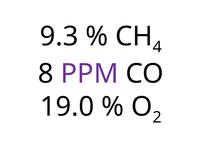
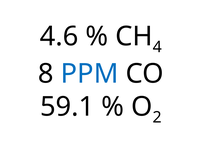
9.3: 9.3 -> 4.6 (59, 36)
PPM colour: purple -> blue (90, 74)
19.0: 19.0 -> 59.1 (67, 106)
